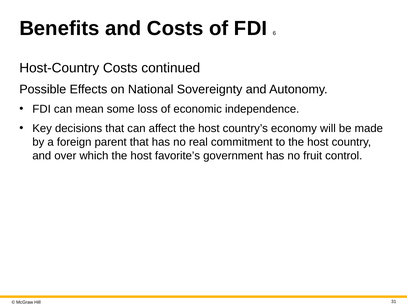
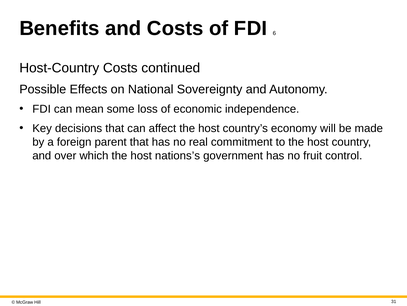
favorite’s: favorite’s -> nations’s (177, 155)
